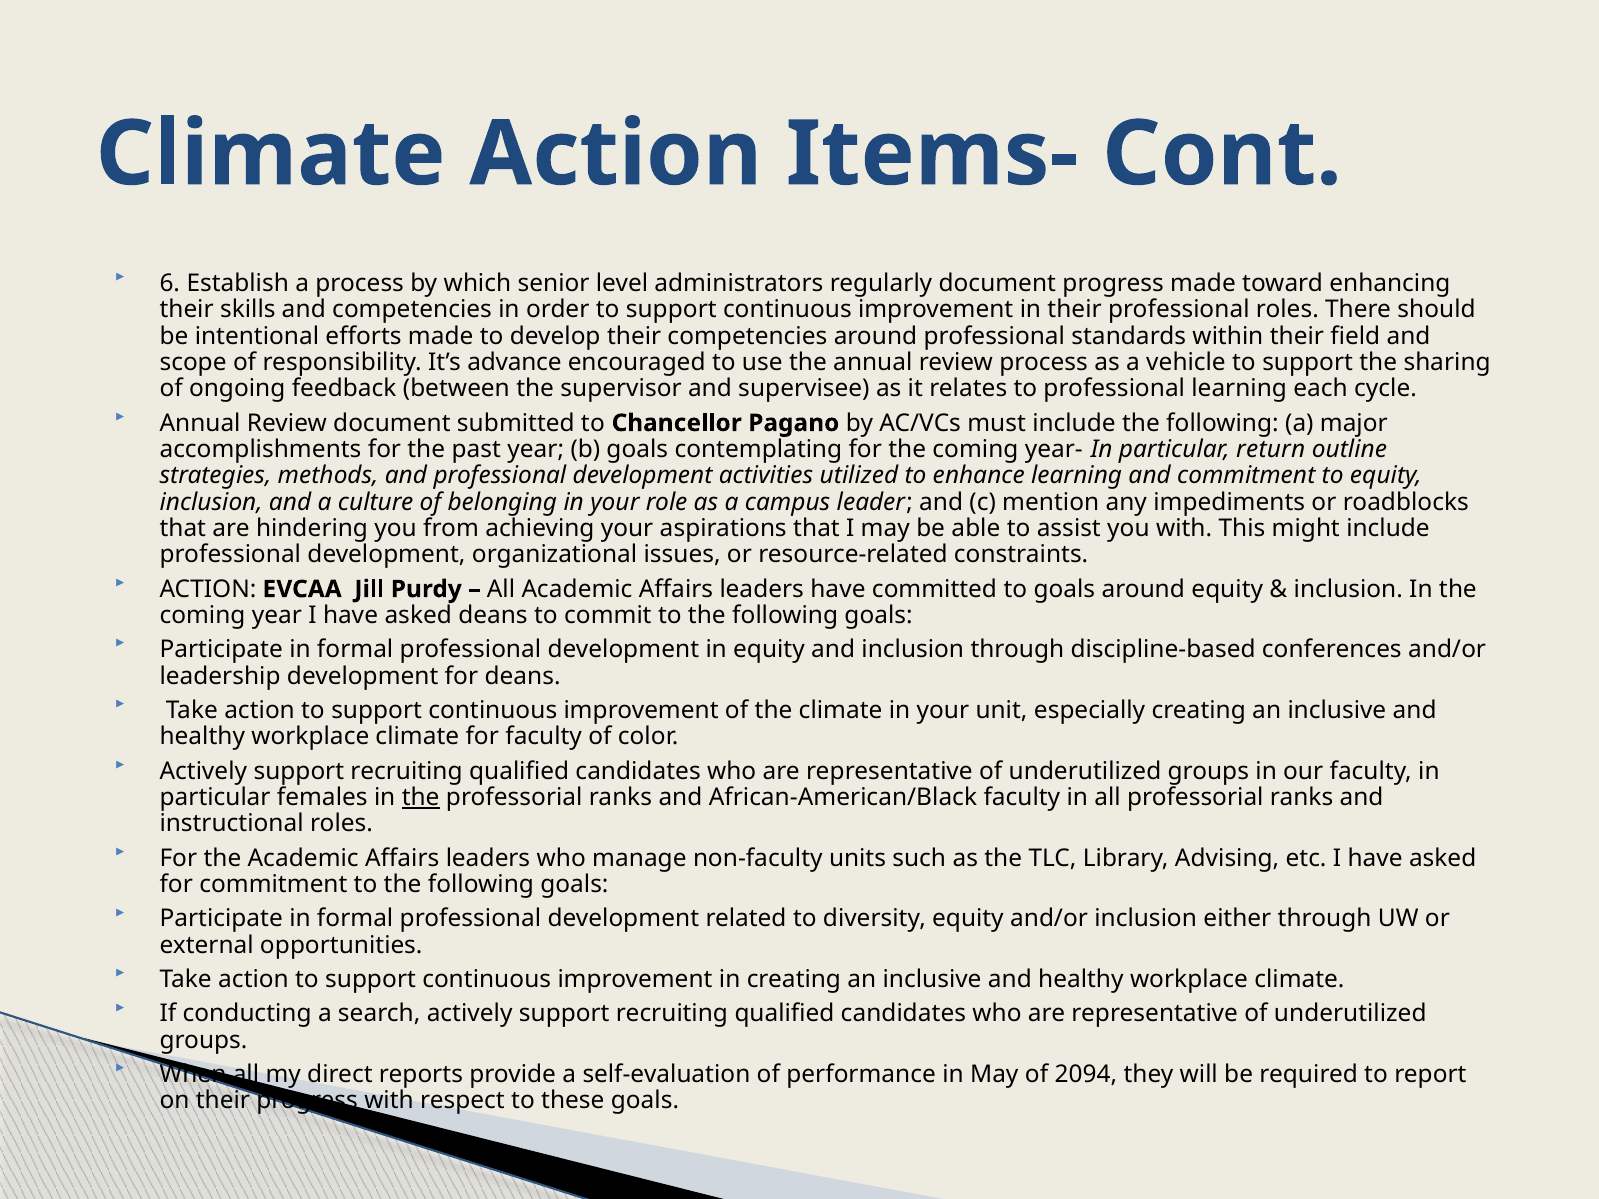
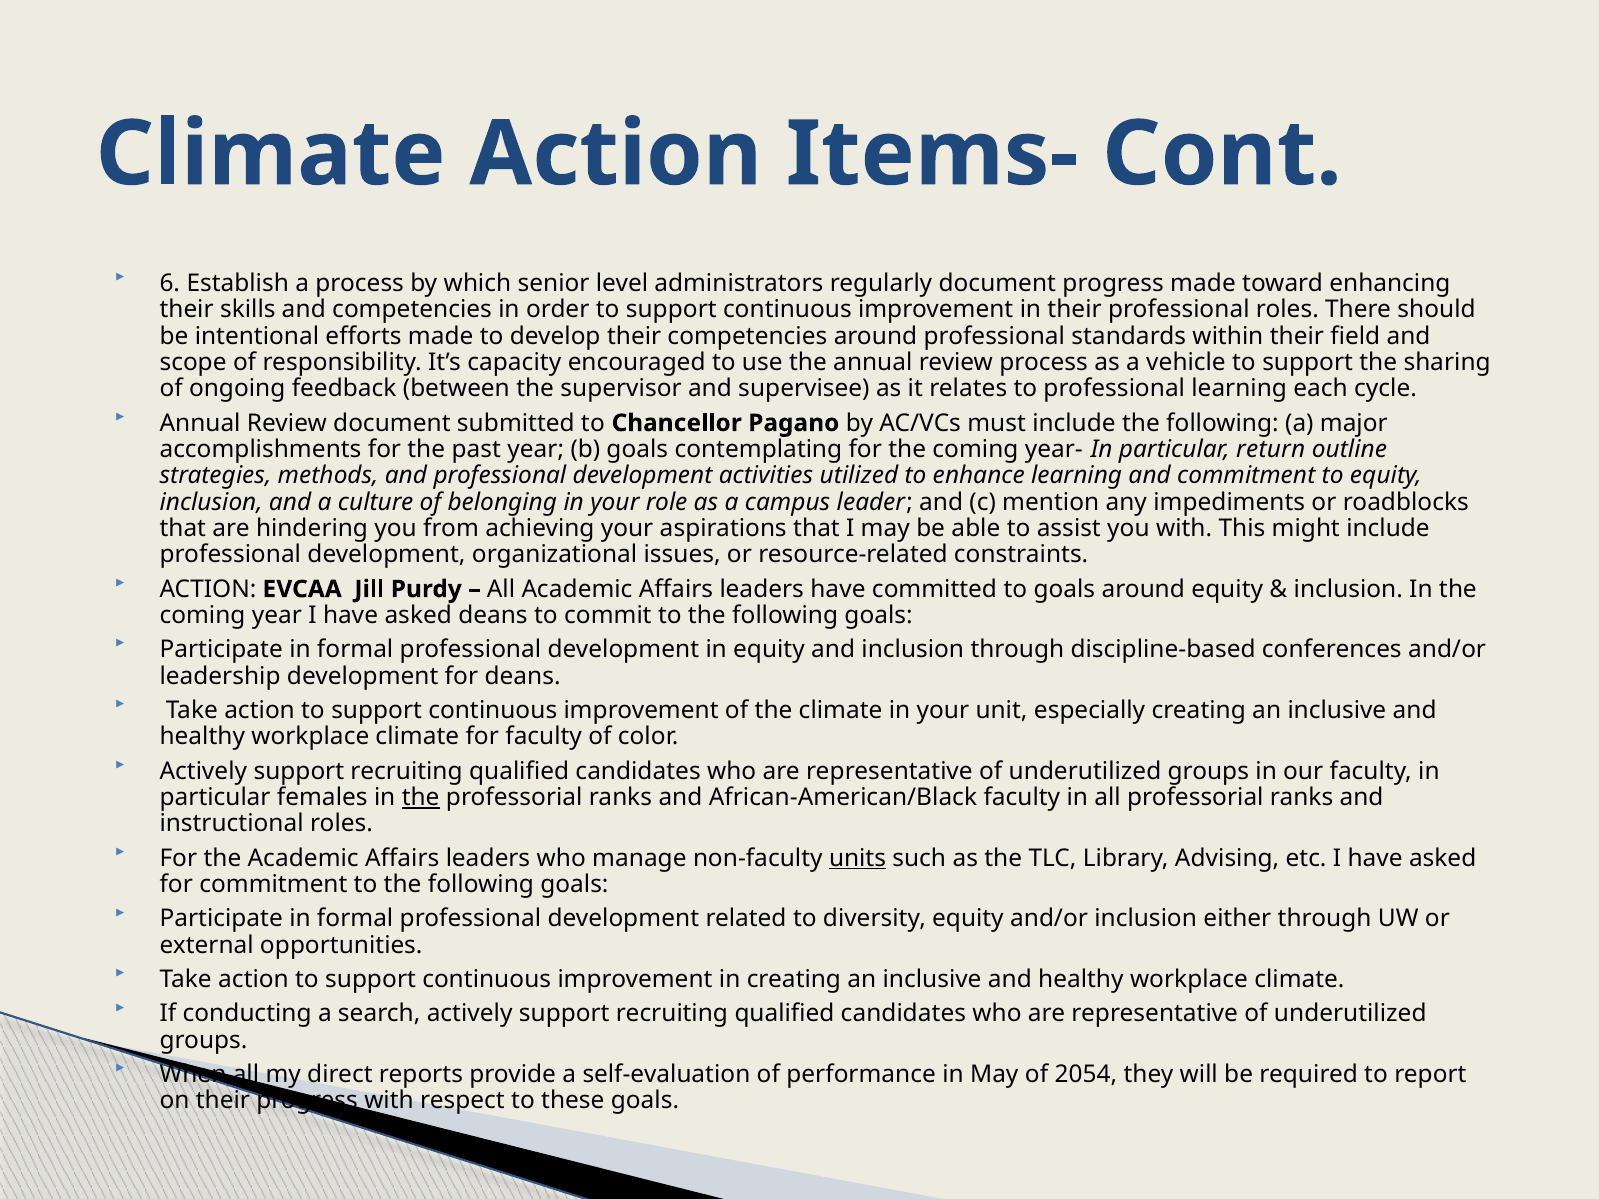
advance: advance -> capacity (514, 362)
units underline: none -> present (858, 858)
2094: 2094 -> 2054 (1086, 1075)
